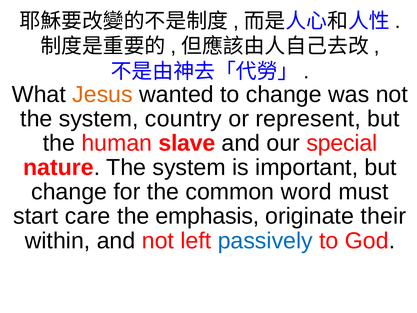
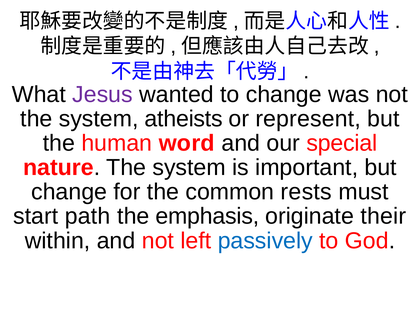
Jesus colour: orange -> purple (103, 95)
country: country -> atheists (184, 119)
slave: slave -> word (187, 143)
word: word -> rests (306, 192)
care: care -> path (88, 216)
